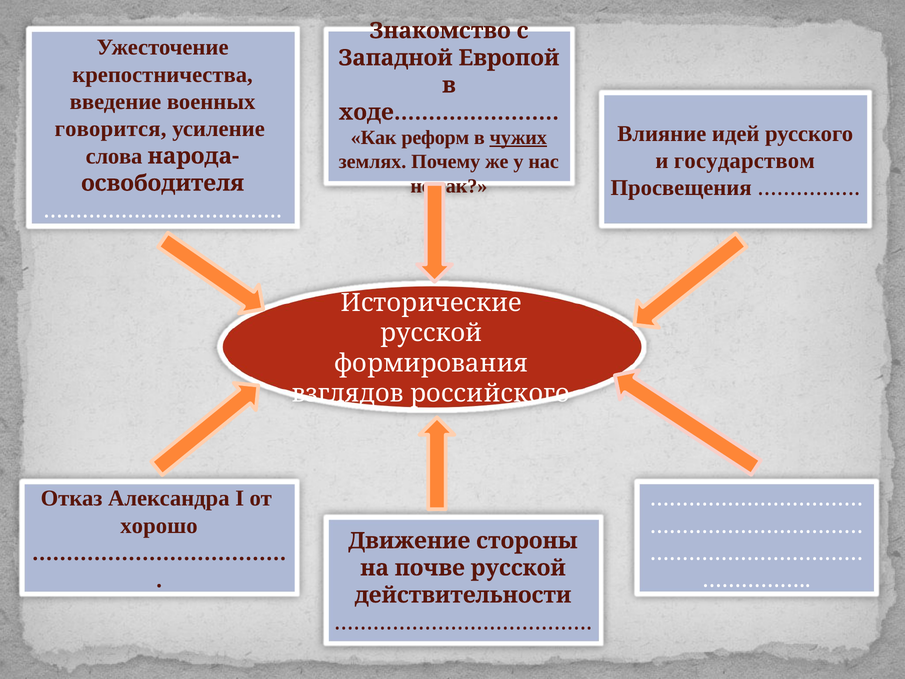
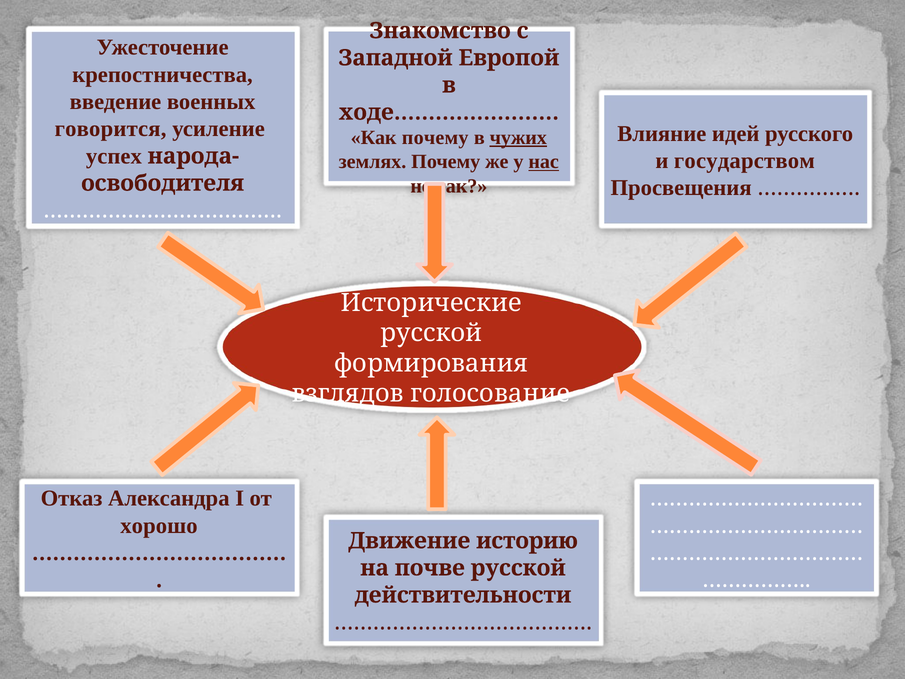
Как реформ: реформ -> почему (435, 138)
слова: слова -> успех (114, 156)
нас underline: none -> present (544, 162)
российского: российского -> голосование (490, 393)
стороны: стороны -> историю (527, 541)
